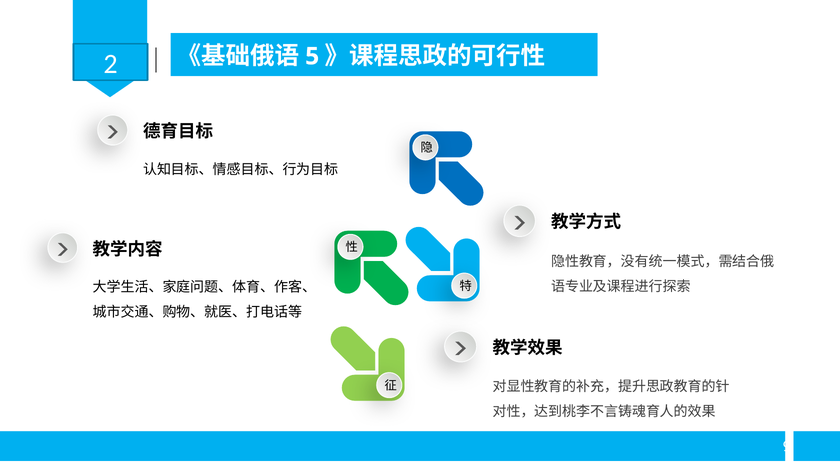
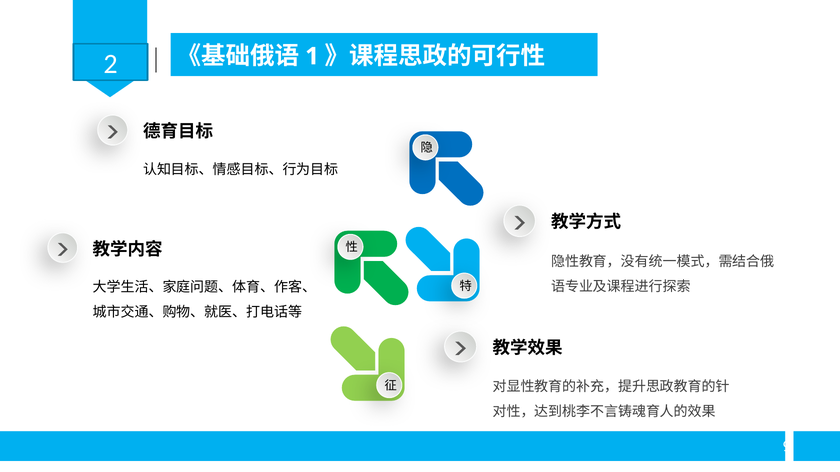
5: 5 -> 1 (312, 56)
